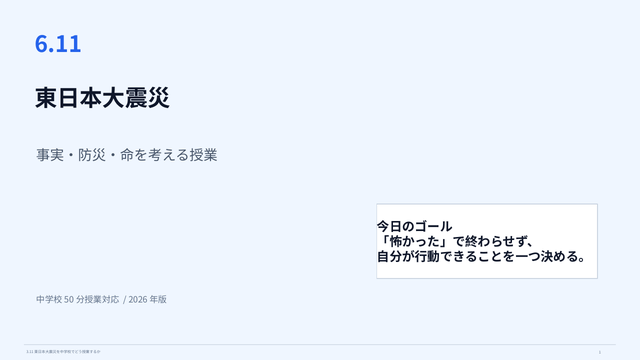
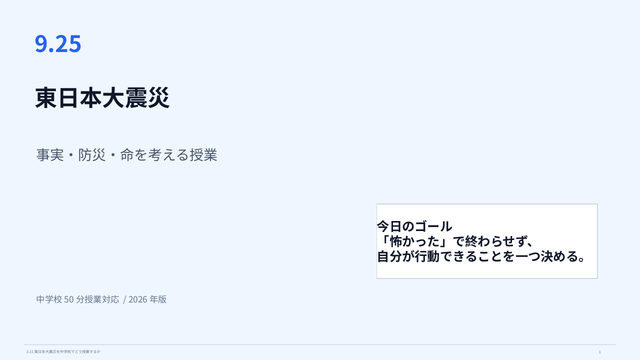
6.11: 6.11 -> 9.25 (58, 45)
